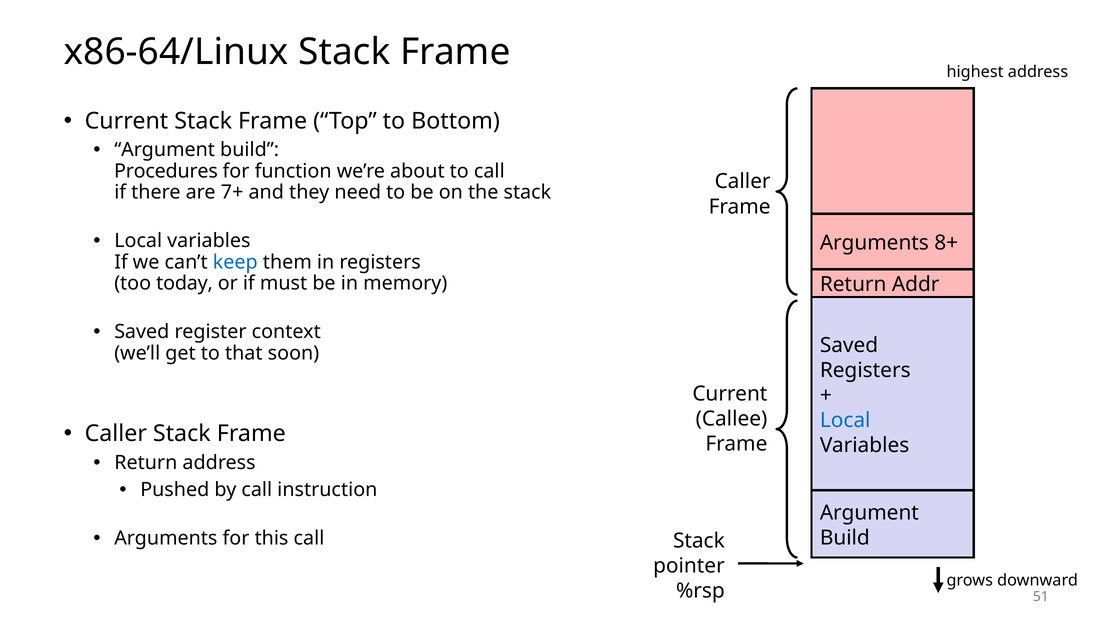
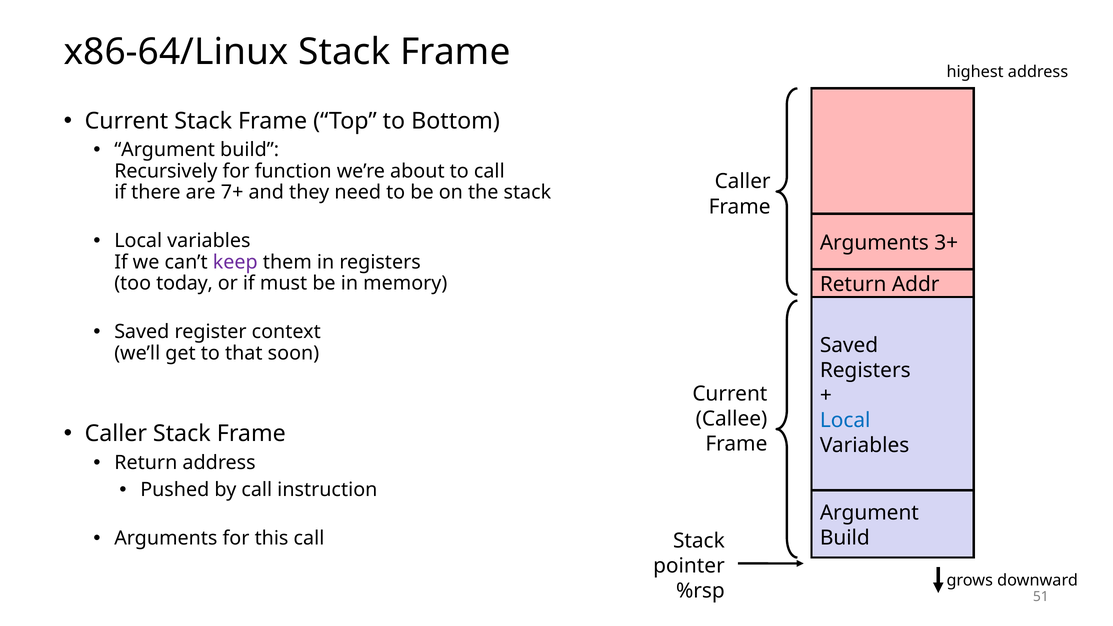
Procedures: Procedures -> Recursively (166, 171)
8+: 8+ -> 3+ (946, 243)
keep colour: blue -> purple (235, 262)
